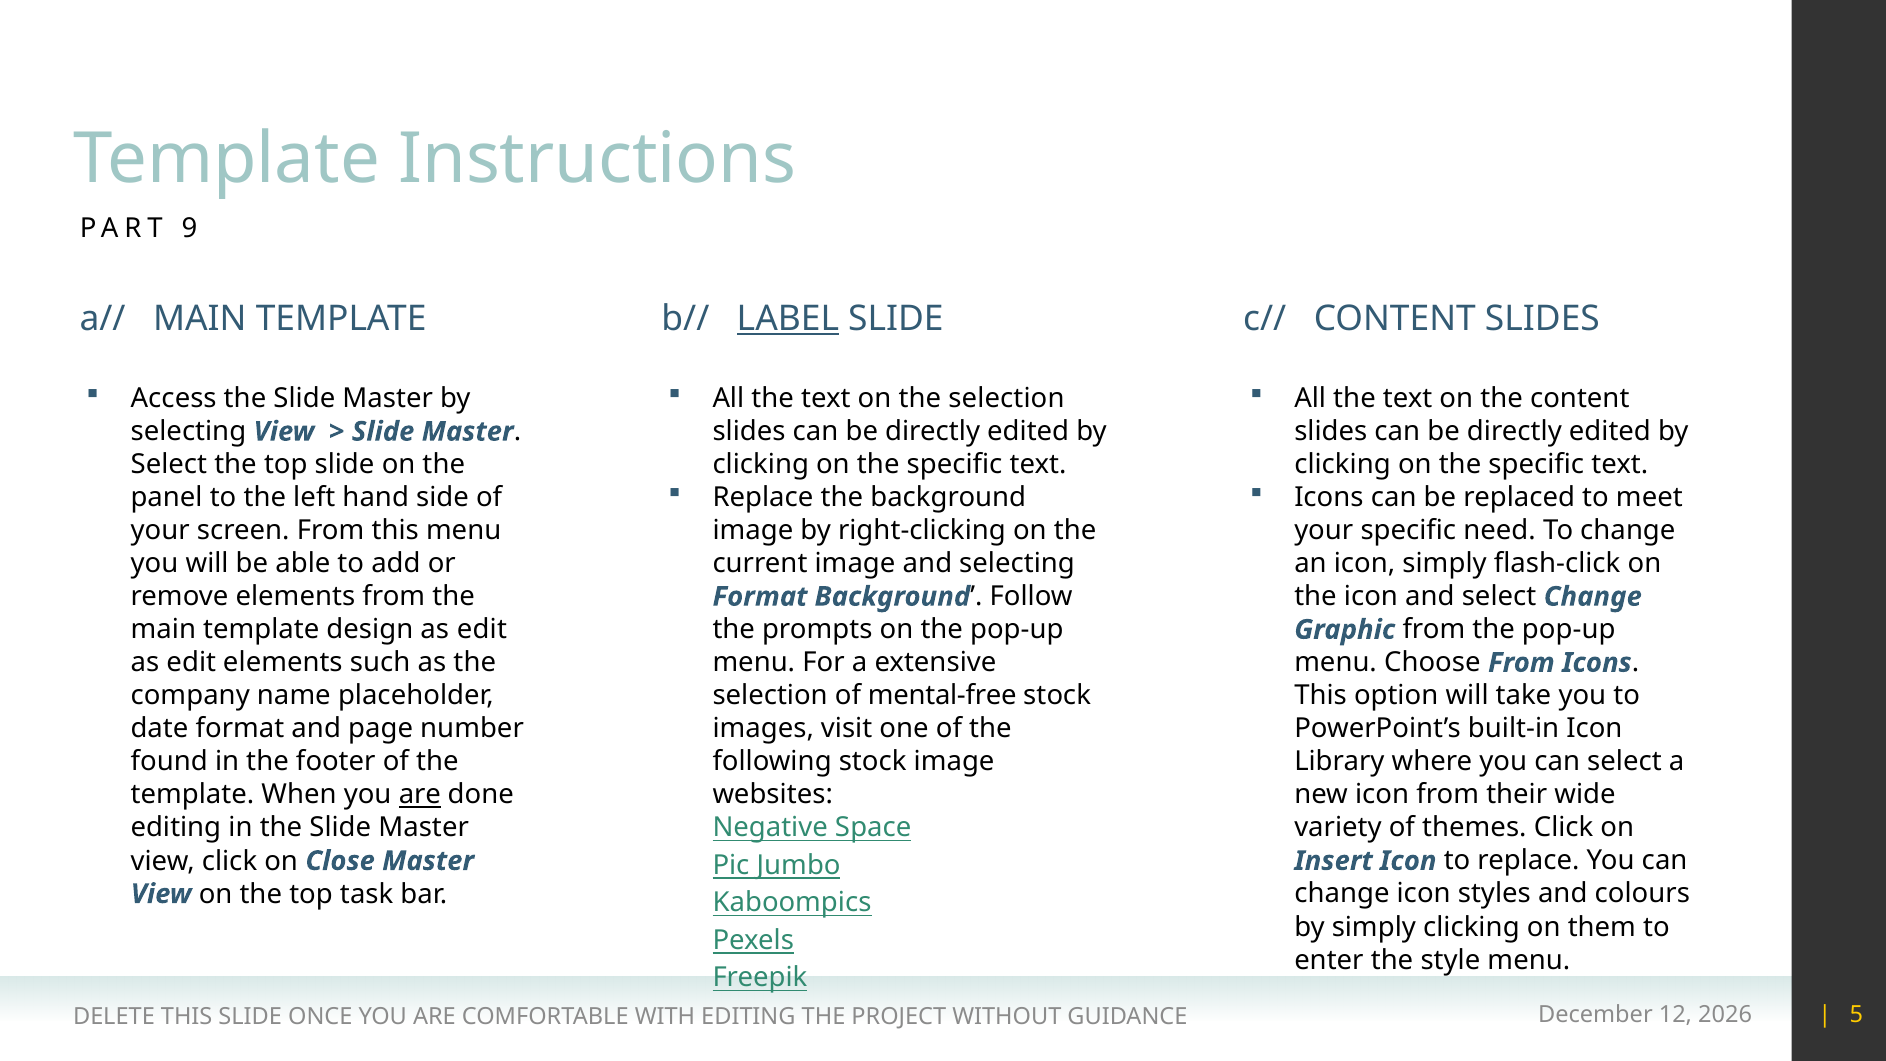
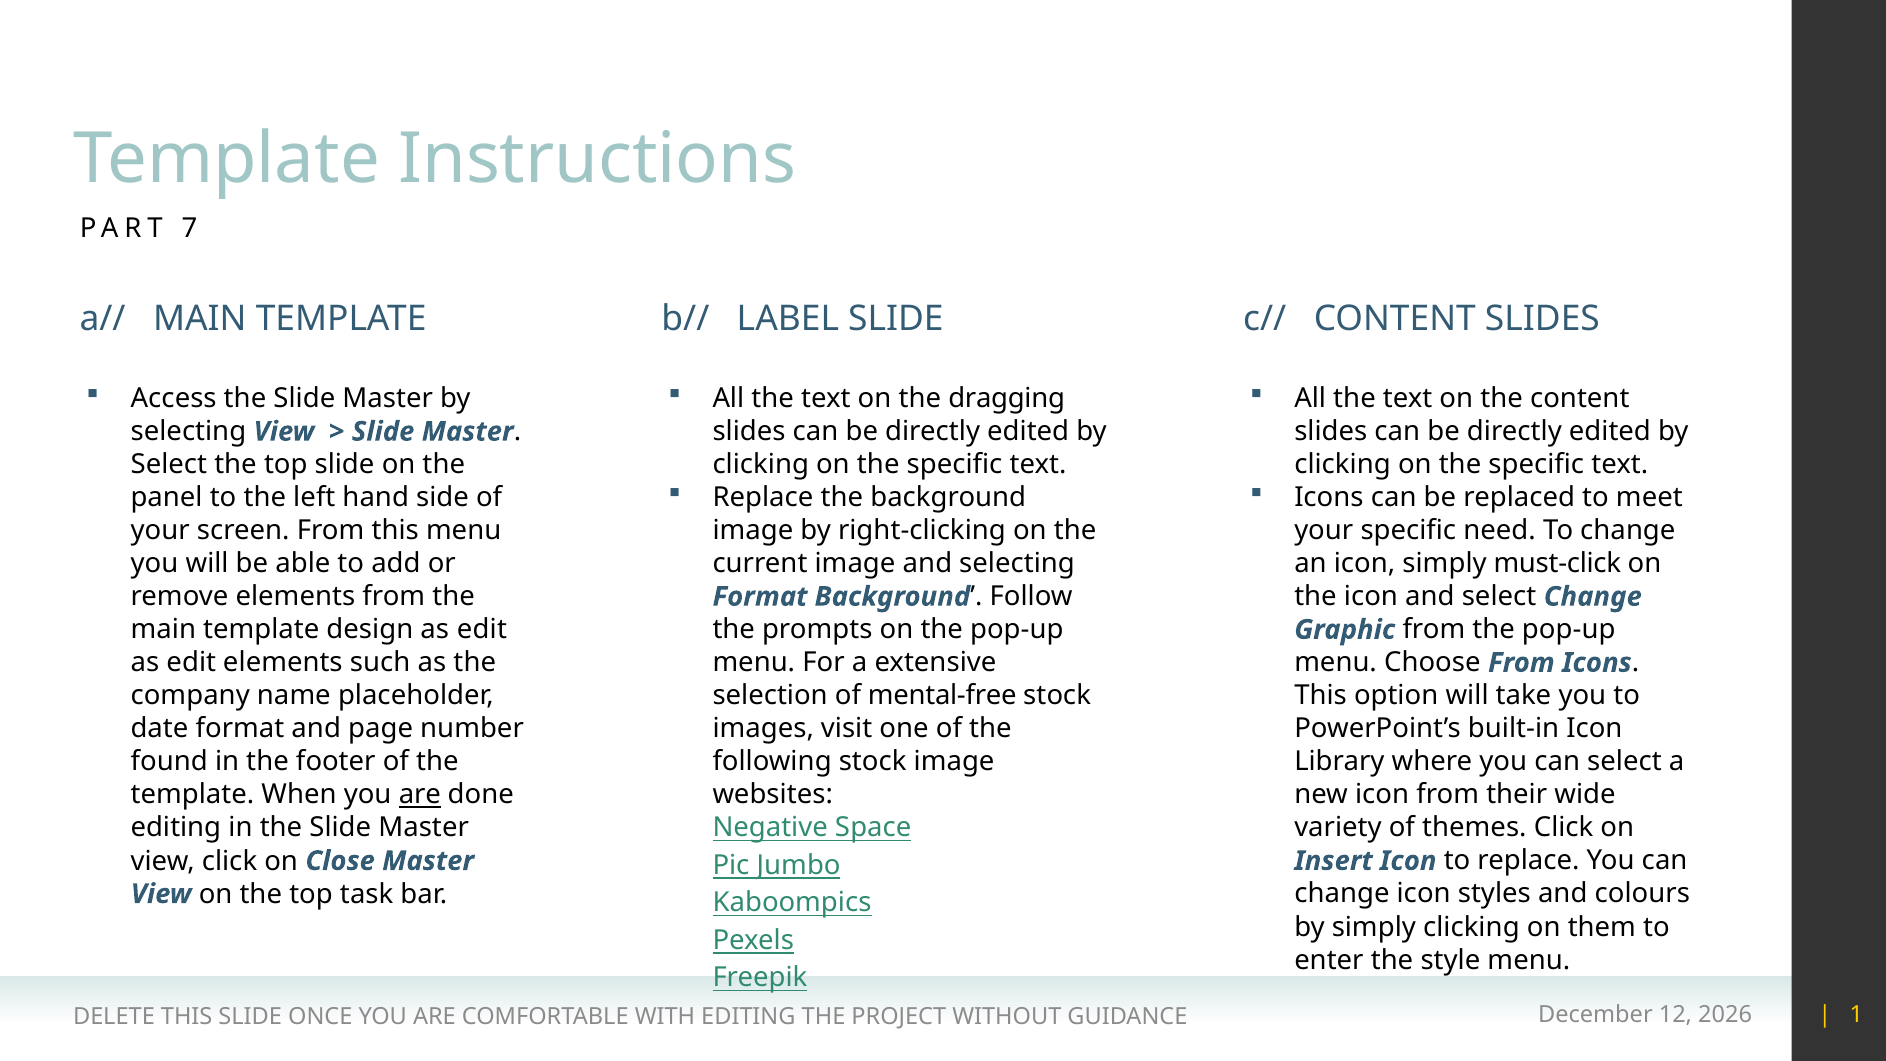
9: 9 -> 7 (189, 229)
LABEL underline: present -> none (788, 319)
the selection: selection -> dragging (1007, 398)
flash-click: flash-click -> must-click (1557, 564)
5: 5 -> 1 (1856, 1014)
